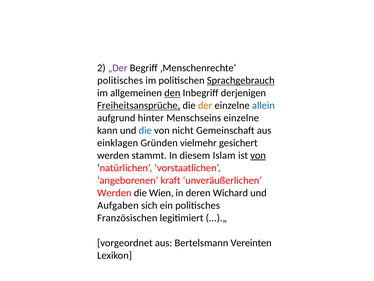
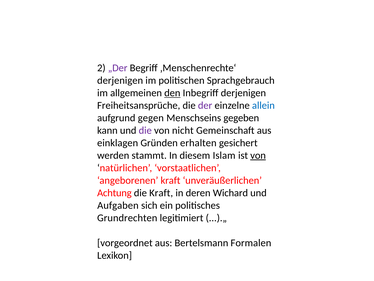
politisches: politisches -> derjenigen (120, 80)
Sprachgebrauch underline: present -> none (241, 80)
Freiheitsansprüche underline: present -> none (139, 105)
der colour: orange -> purple (205, 105)
hinter: hinter -> gegen (151, 118)
Menschseins einzelne: einzelne -> gegeben (241, 118)
die colour: blue -> purple (145, 130)
vielmehr: vielmehr -> erhalten (198, 143)
Werden: Werden -> Achtung (114, 193)
die Wien: Wien -> Kraft (161, 193)
Französischen: Französischen -> Grundrechten (127, 218)
Vereinten: Vereinten -> Formalen (251, 242)
